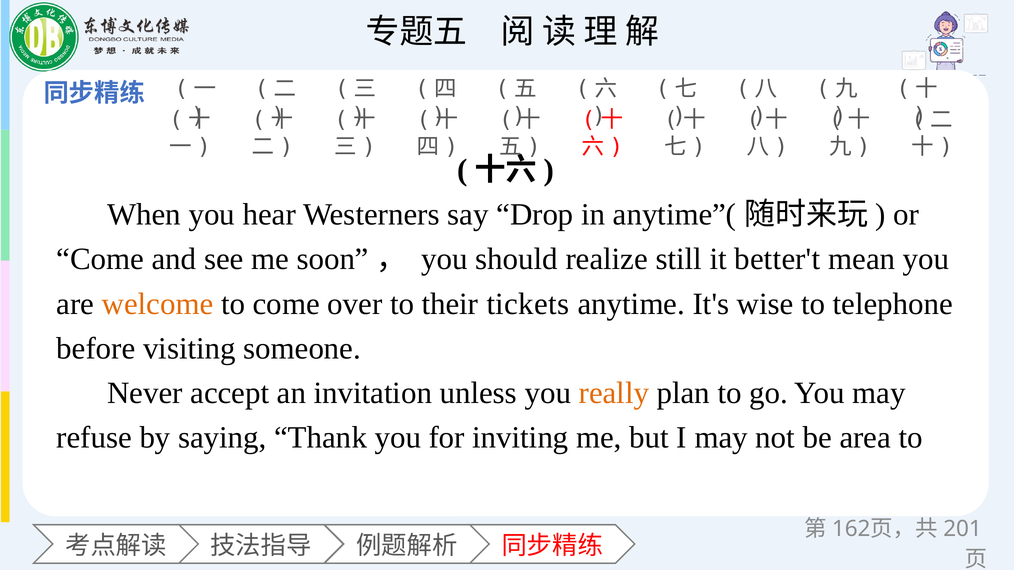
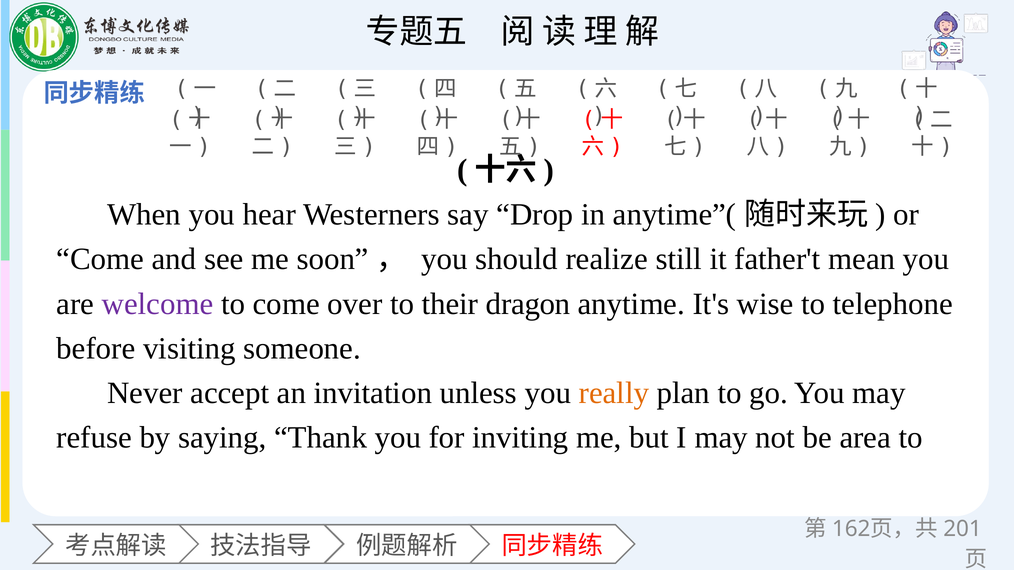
better't: better't -> father't (777, 259)
welcome colour: orange -> purple (158, 304)
tickets: tickets -> dragon (528, 304)
